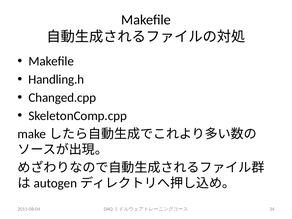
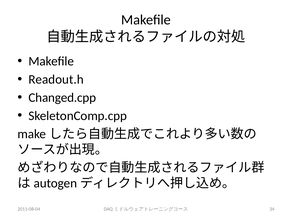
Handling.h: Handling.h -> Readout.h (56, 79)
